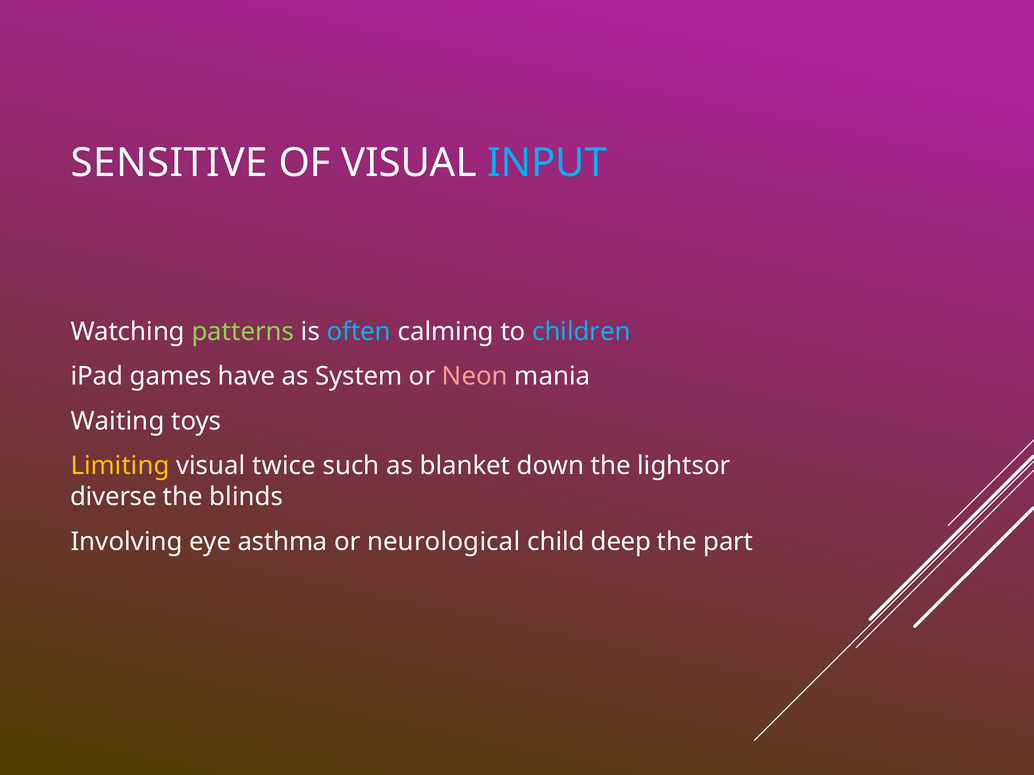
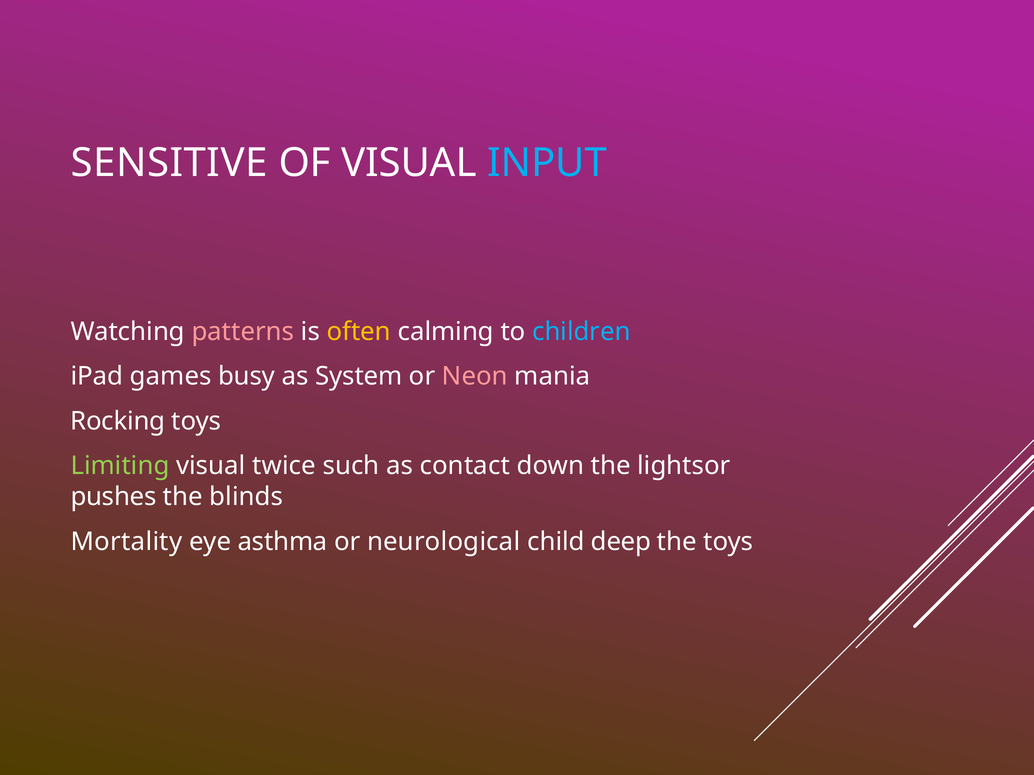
patterns colour: light green -> pink (243, 332)
often colour: light blue -> yellow (359, 332)
have: have -> busy (247, 377)
Waiting: Waiting -> Rocking (118, 421)
Limiting colour: yellow -> light green (120, 466)
blanket: blanket -> contact (465, 466)
diverse: diverse -> pushes (114, 497)
Involving: Involving -> Mortality (126, 542)
the part: part -> toys (728, 542)
